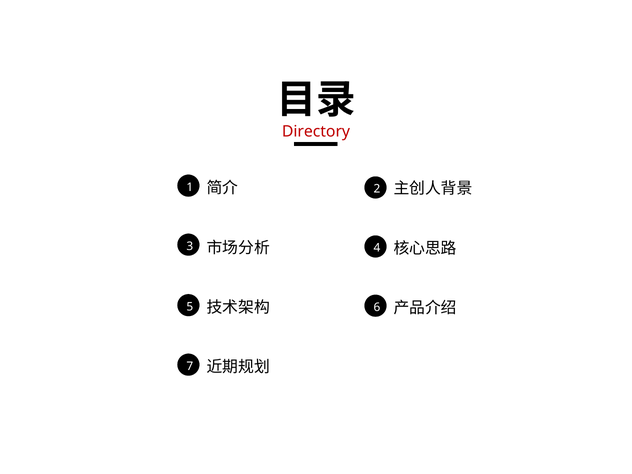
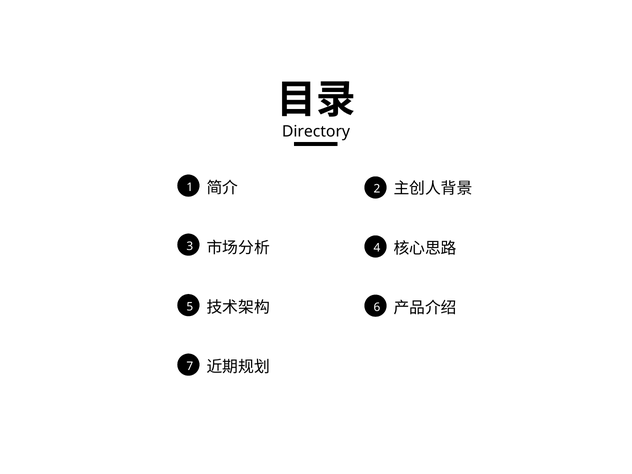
Directory colour: red -> black (316, 132)
